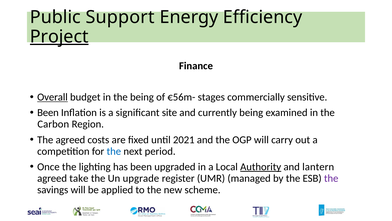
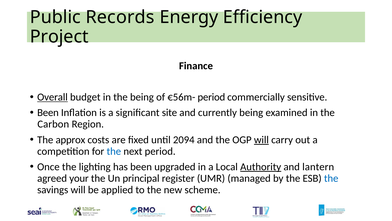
Support: Support -> Records (120, 17)
Project underline: present -> none (59, 37)
€56m- stages: stages -> period (211, 97)
The agreed: agreed -> approx (70, 139)
2021: 2021 -> 2094 (184, 139)
will underline: none -> present (261, 139)
take: take -> your (79, 178)
upgrade: upgrade -> principal (141, 178)
the colour: purple -> blue (331, 178)
